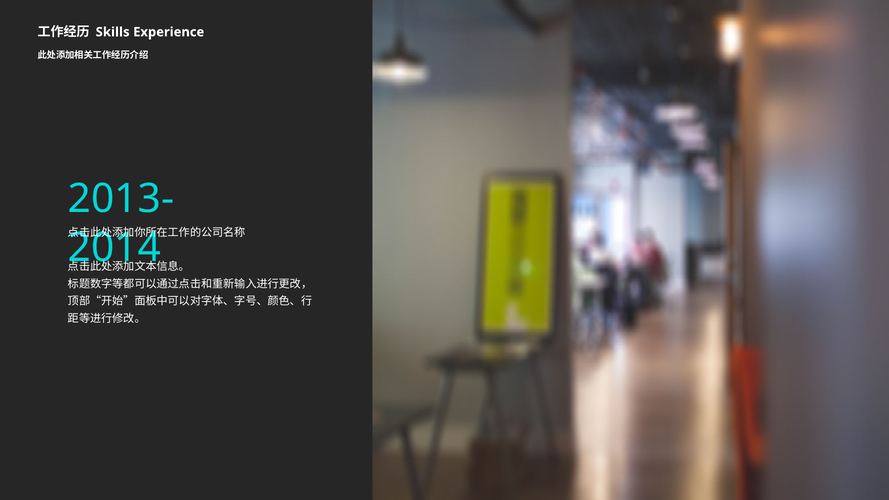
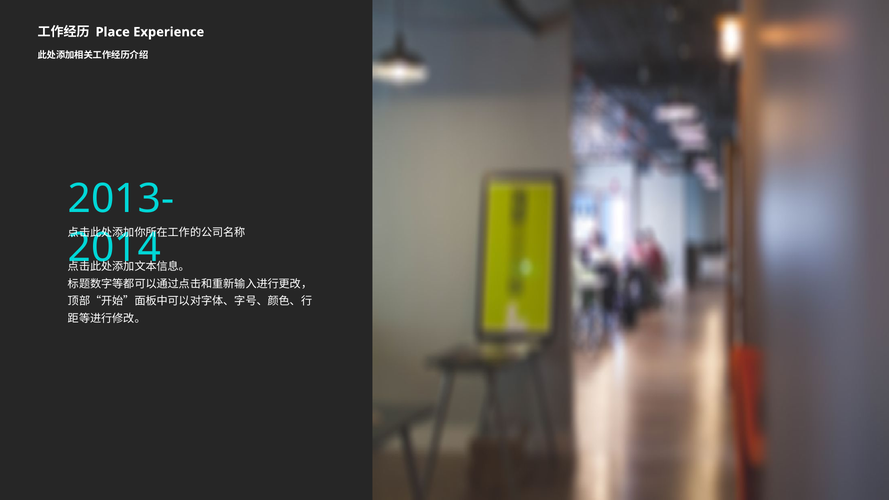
Skills: Skills -> Place (113, 32)
